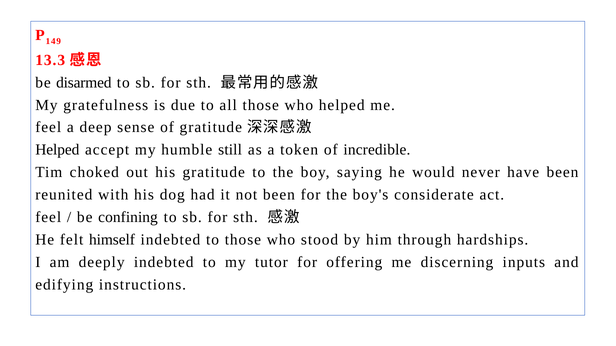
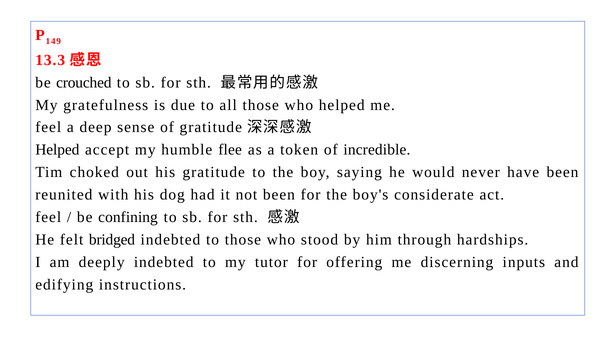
disarmed: disarmed -> crouched (84, 83)
still: still -> flee (230, 150)
himself: himself -> bridged (112, 240)
